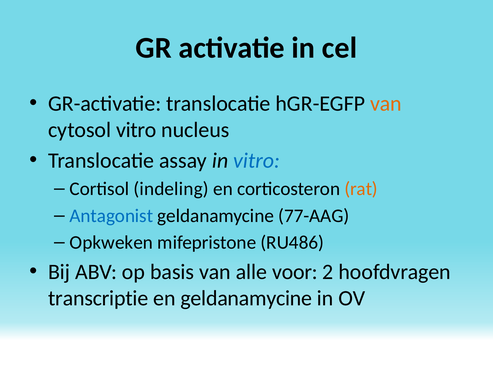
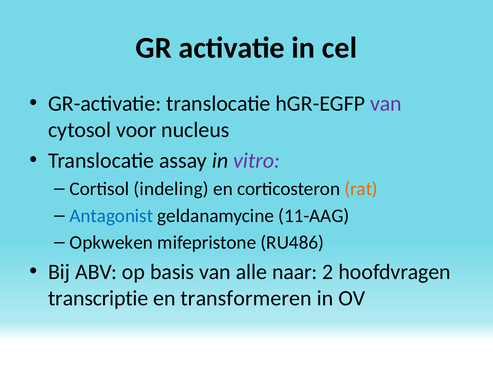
van colour: orange -> purple (386, 103)
cytosol vitro: vitro -> voor (136, 130)
vitro colour: blue -> purple (256, 160)
77-AAG: 77-AAG -> 11-AAG (314, 216)
voor: voor -> naar (295, 272)
en geldanamycine: geldanamycine -> transformeren (246, 298)
